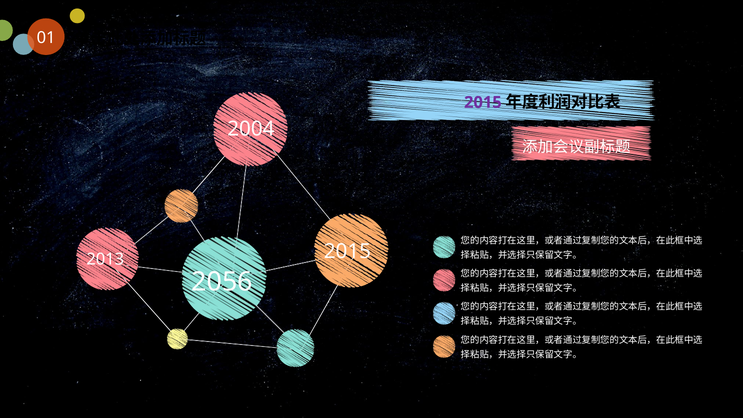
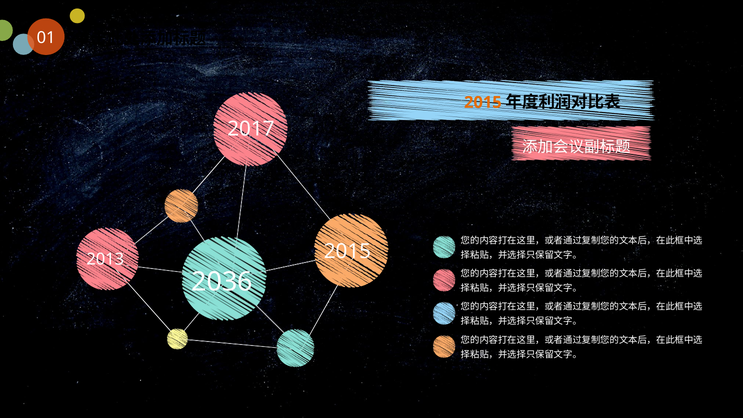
2015 colour: purple -> orange (483, 102)
2004: 2004 -> 2017 (251, 129)
2056: 2056 -> 2036 (222, 282)
